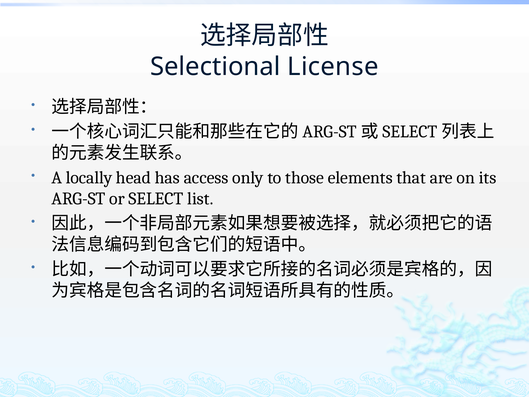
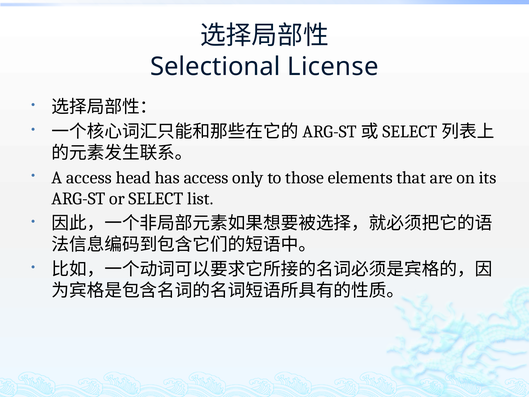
A locally: locally -> access (89, 178)
